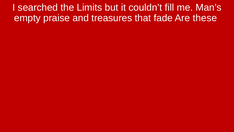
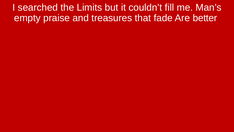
these: these -> better (205, 18)
